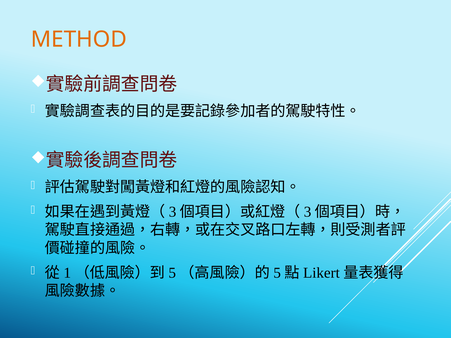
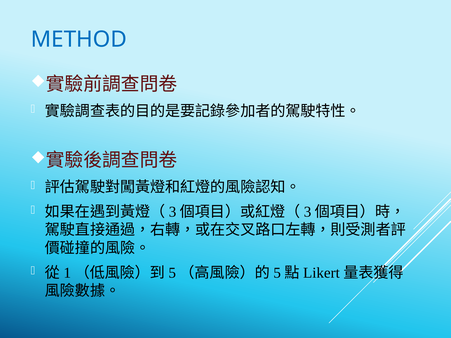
METHOD colour: orange -> blue (79, 39)
